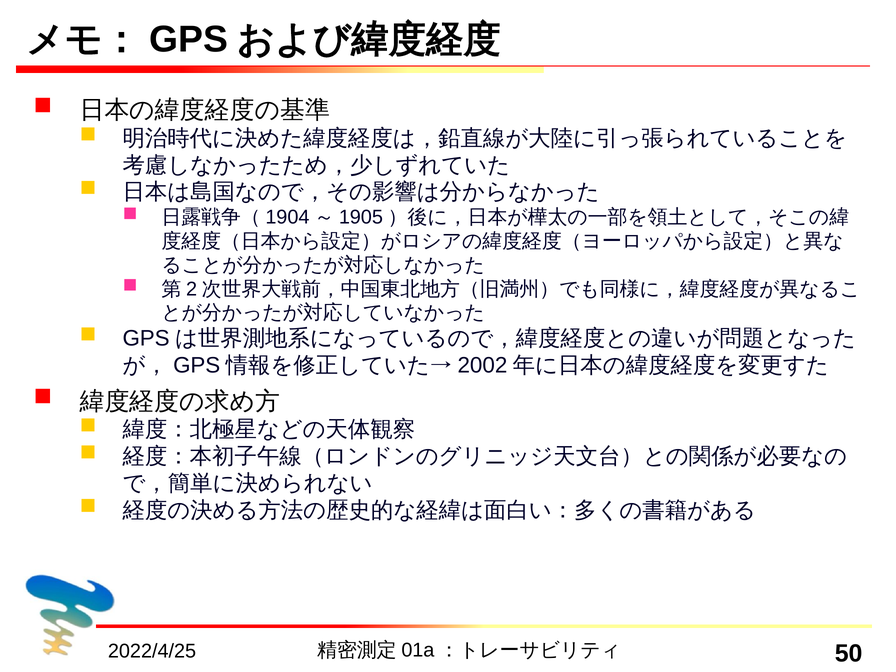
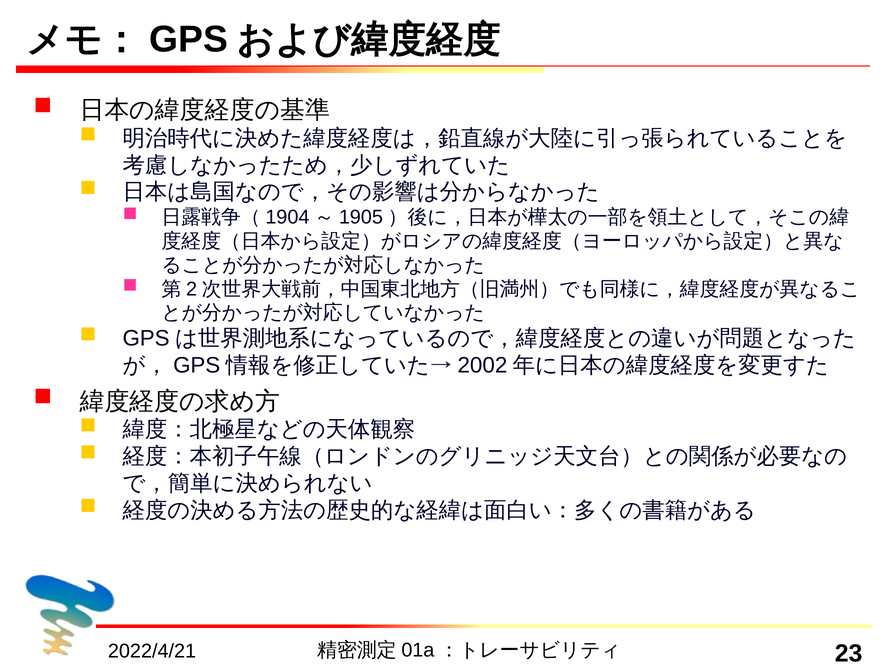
2022/4/25: 2022/4/25 -> 2022/4/21 (152, 651)
50: 50 -> 23 (849, 654)
